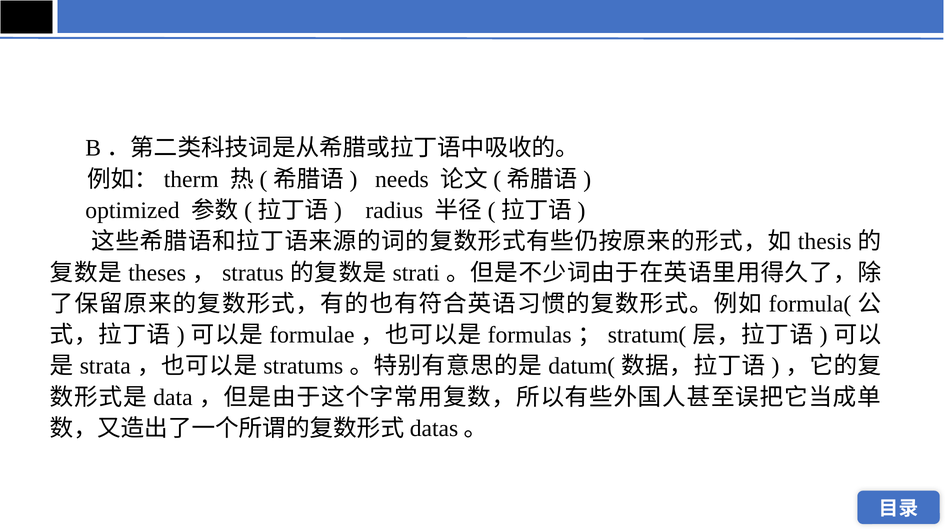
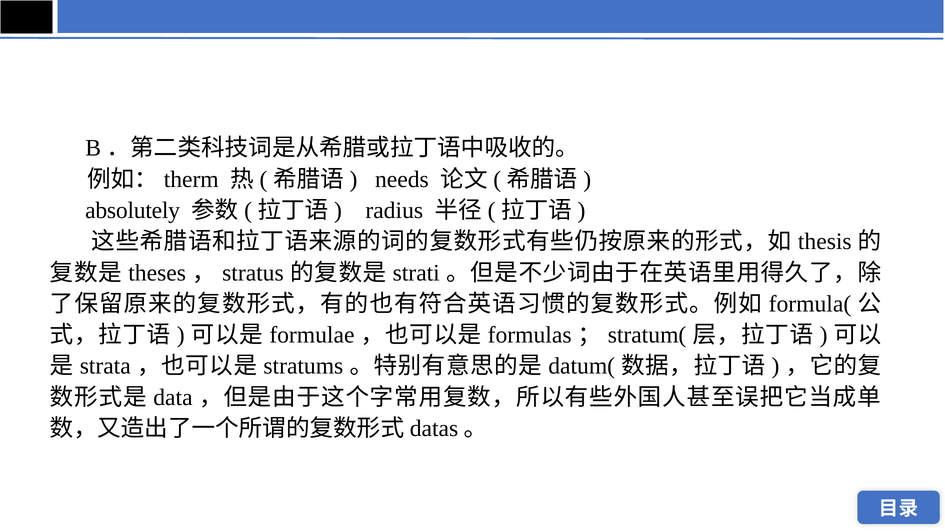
optimized: optimized -> absolutely (133, 211)
